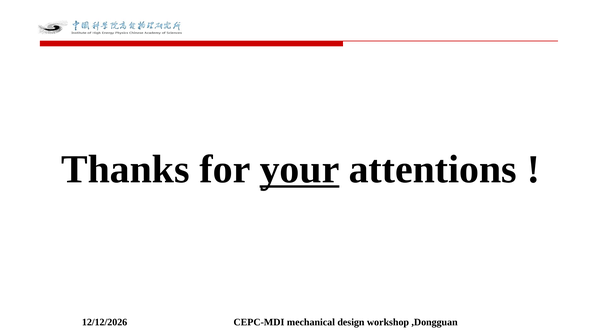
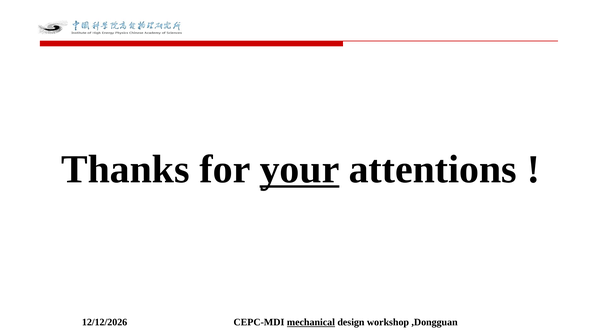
mechanical underline: none -> present (311, 323)
